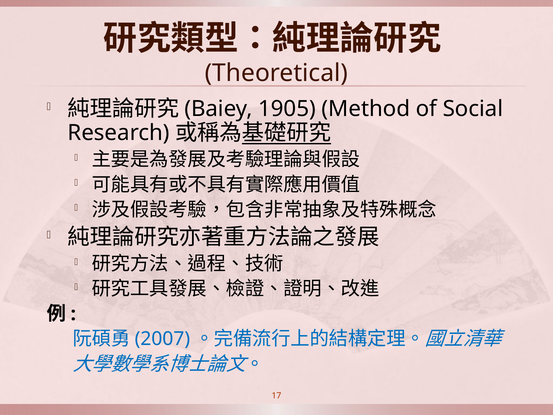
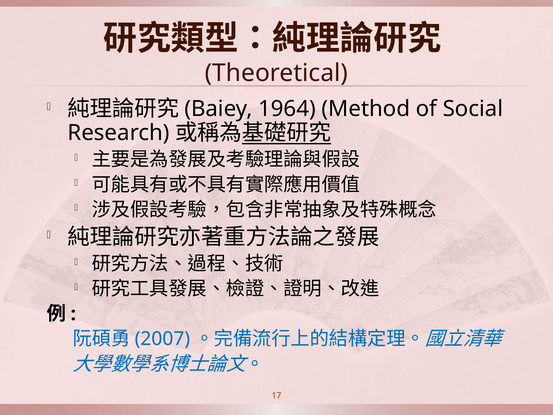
1905: 1905 -> 1964 (287, 109)
